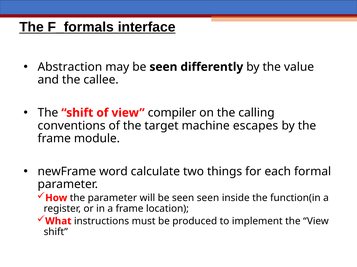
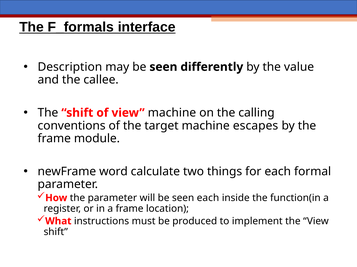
Abstraction: Abstraction -> Description (70, 67)
view compiler: compiler -> machine (172, 113)
seen seen: seen -> each (208, 198)
